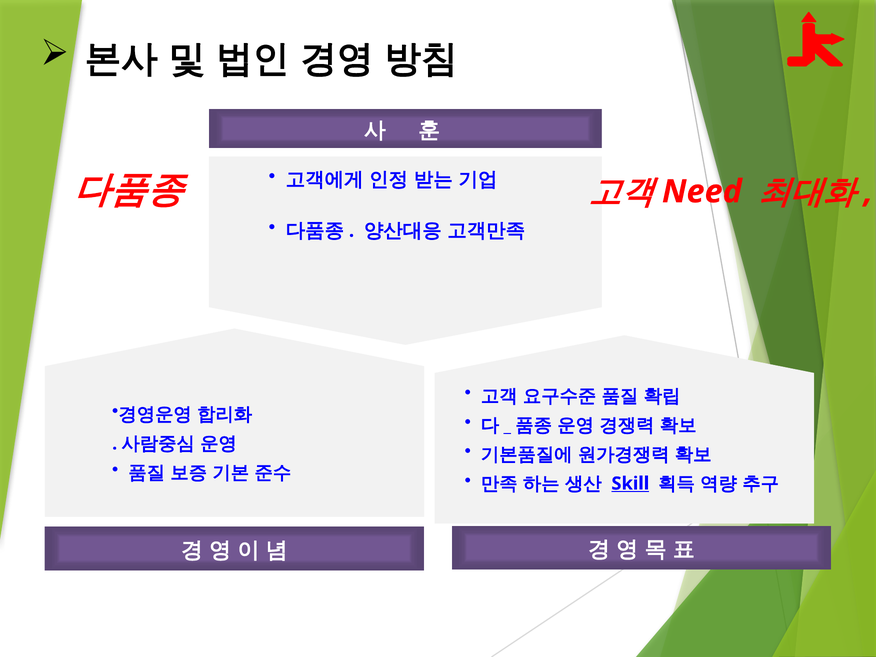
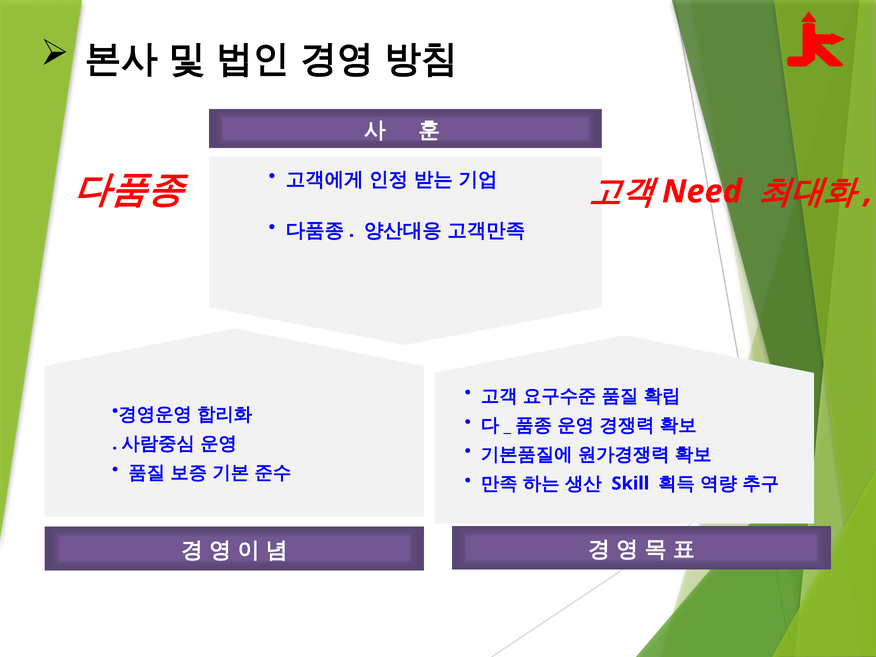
Skill underline: present -> none (630, 484)
